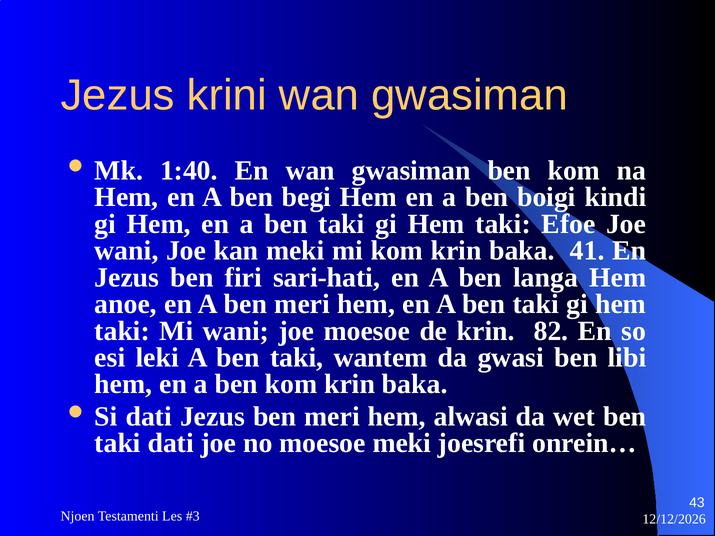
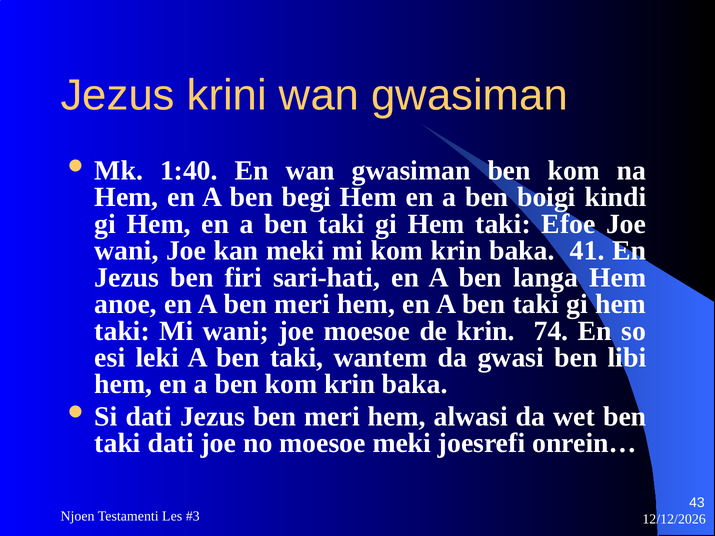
82: 82 -> 74 (551, 331)
